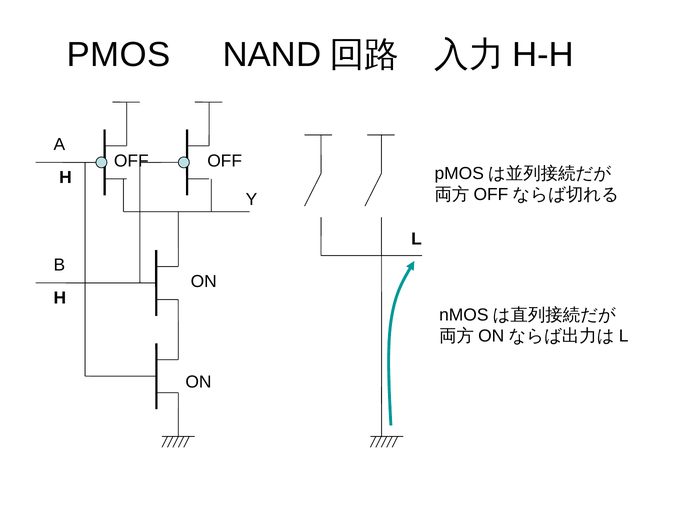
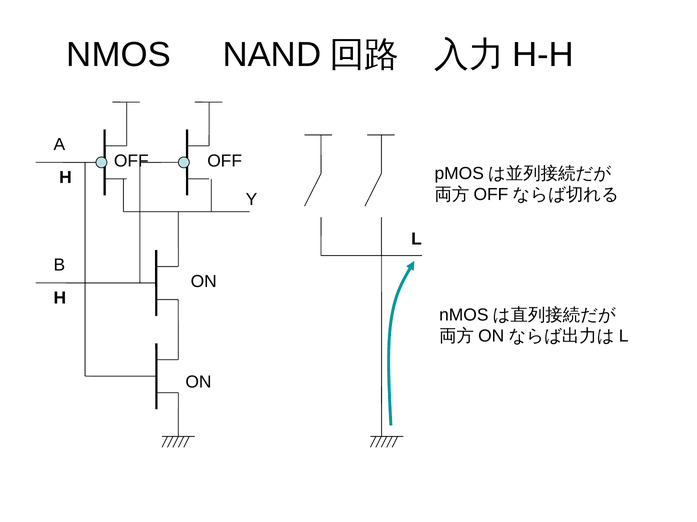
PMOS: PMOS -> NMOS (119, 55)
